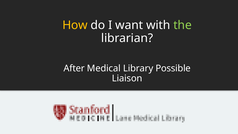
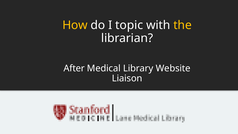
want: want -> topic (129, 25)
the colour: light green -> yellow (183, 25)
Possible: Possible -> Website (173, 68)
